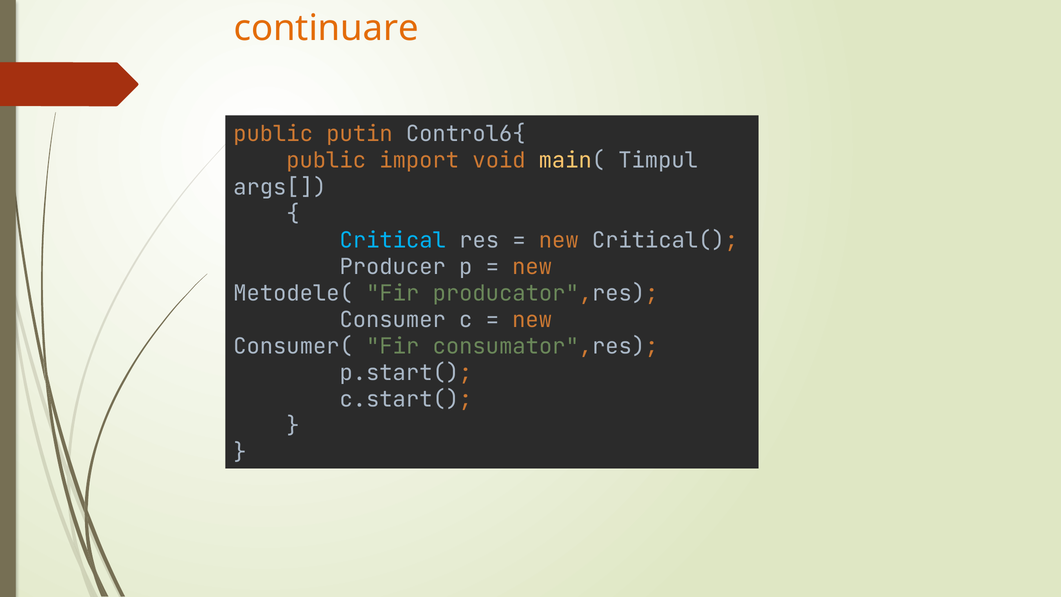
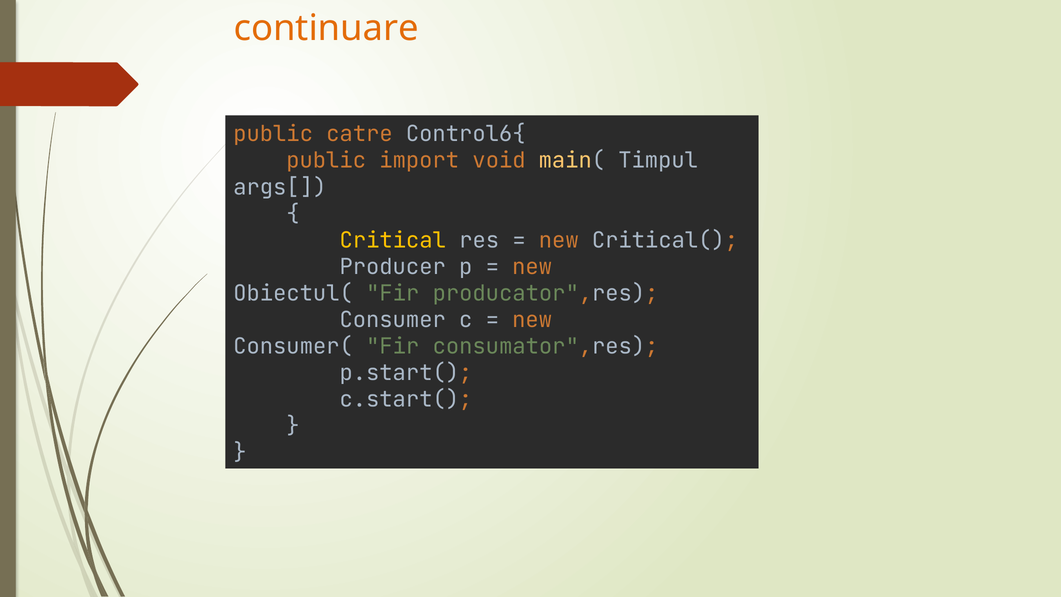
putin: putin -> catre (360, 134)
Critical colour: light blue -> yellow (393, 240)
Metodele(: Metodele( -> Obiectul( (293, 293)
